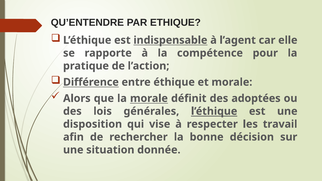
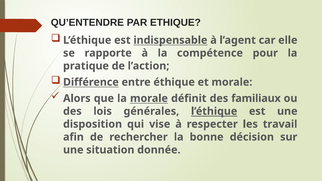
adoptées: adoptées -> familiaux (256, 98)
